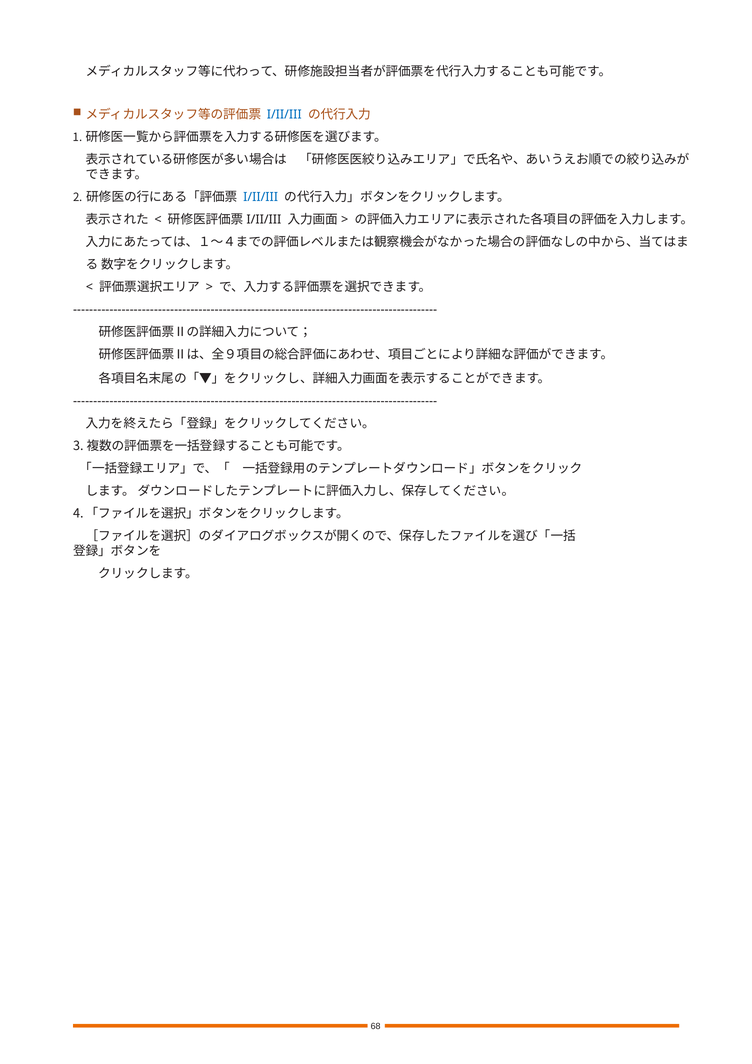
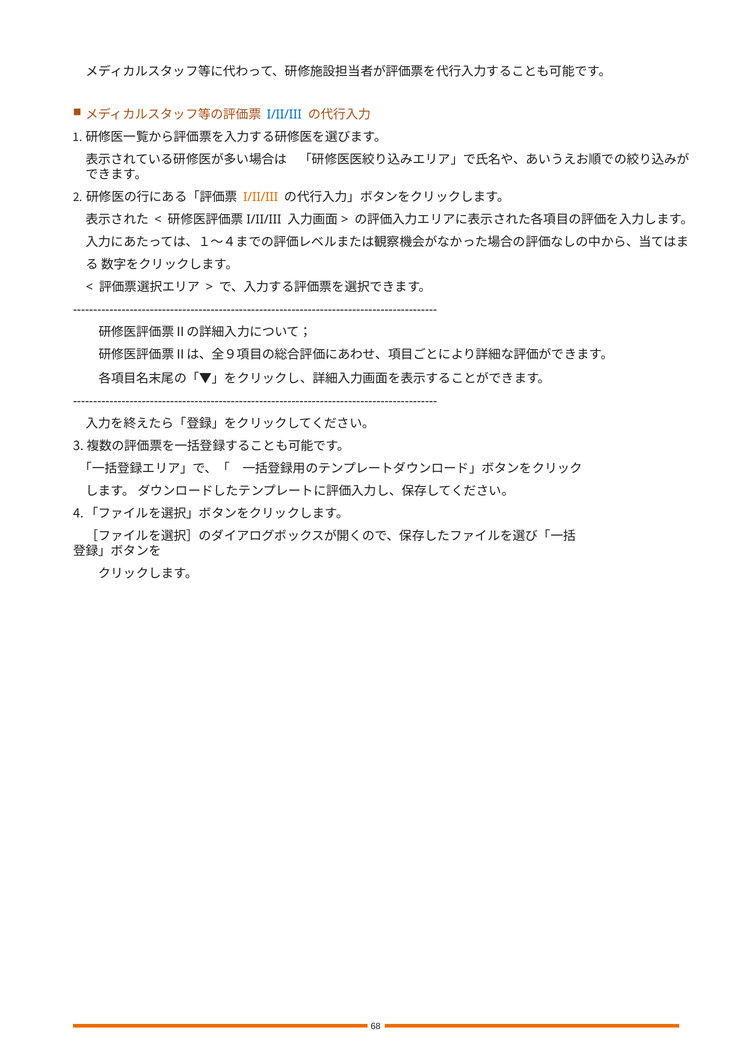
I/II/III colour: blue -> orange (261, 197)
